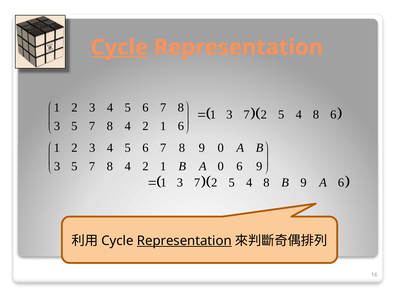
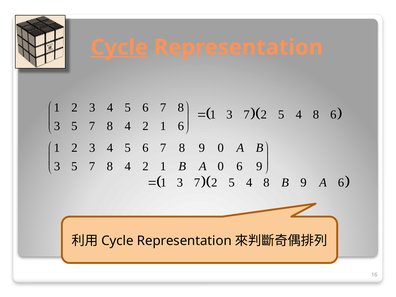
Representation underline: present -> none (184, 241)
